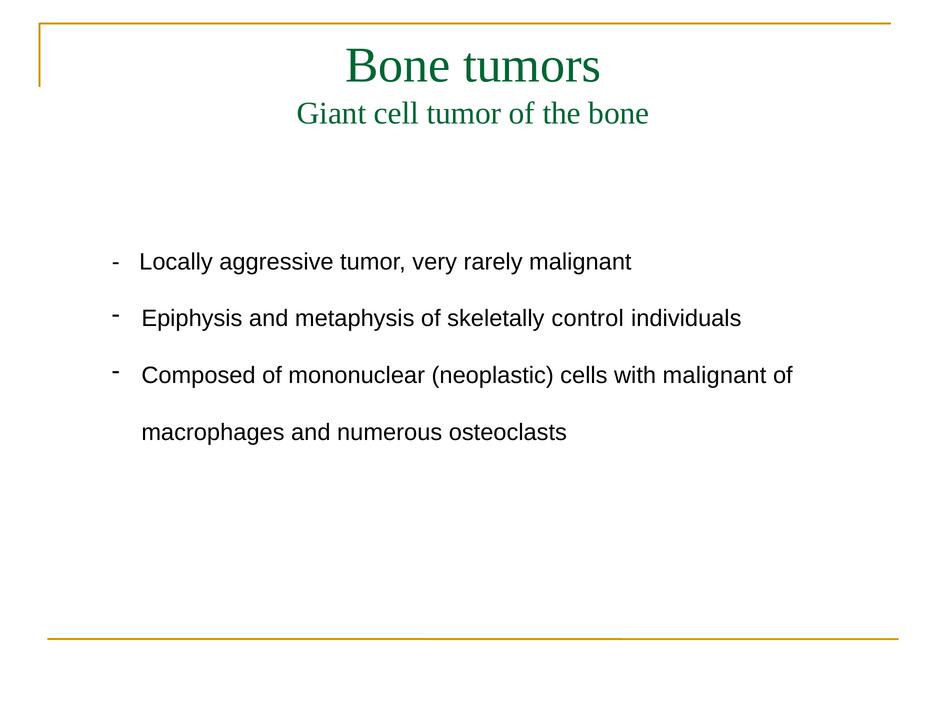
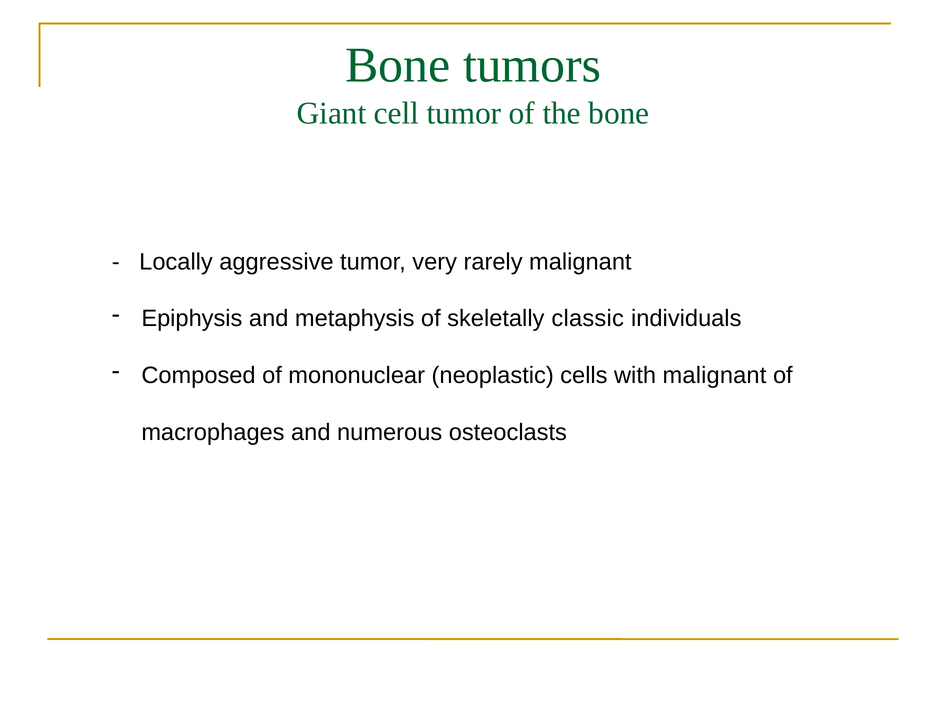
control: control -> classic (588, 318)
